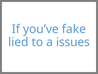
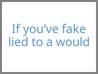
issues: issues -> would (73, 42)
